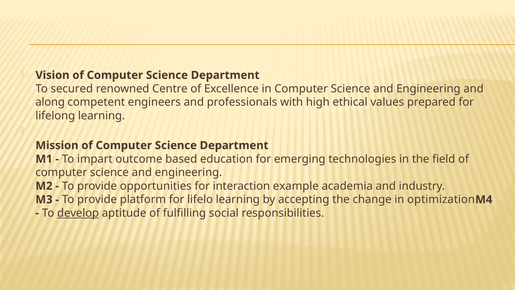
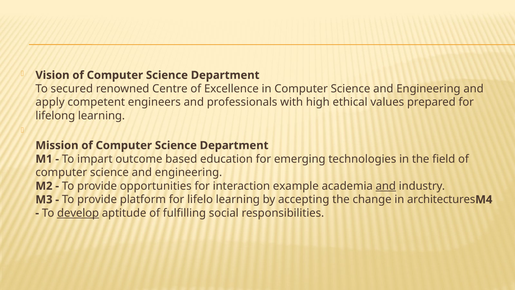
along: along -> apply (50, 102)
and underline: none -> present (386, 186)
optimization: optimization -> architectures (441, 199)
